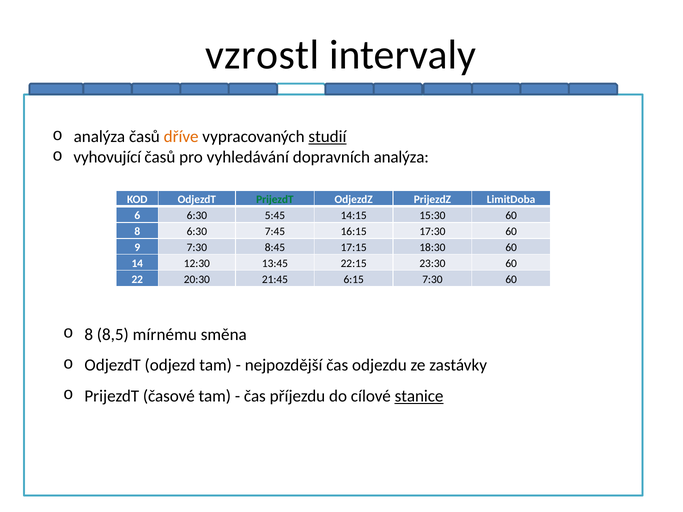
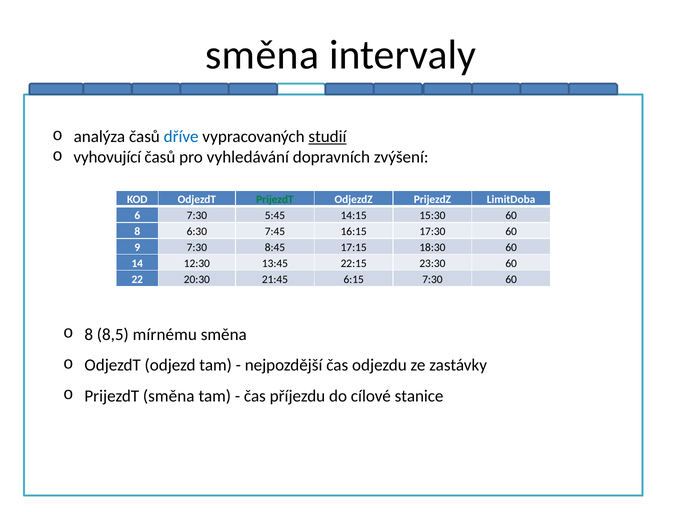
vzrostl: vzrostl -> směna (262, 55)
dříve colour: orange -> blue (181, 137)
dopravních analýza: analýza -> zvýšení (401, 157)
6 6:30: 6:30 -> 7:30 (197, 216)
PrijezdT časové: časové -> směna (169, 396)
stanice underline: present -> none (419, 396)
